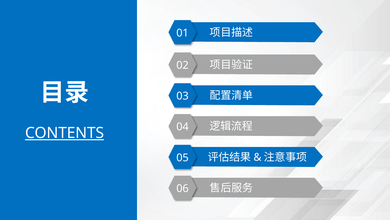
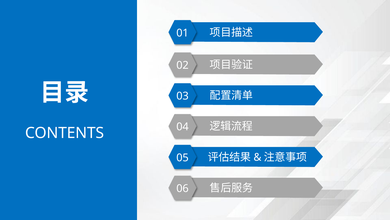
CONTENTS underline: present -> none (65, 133)
